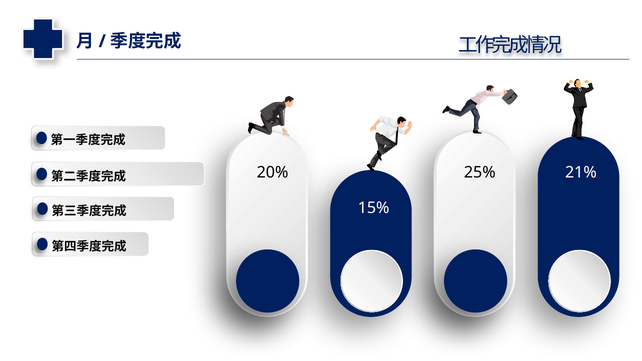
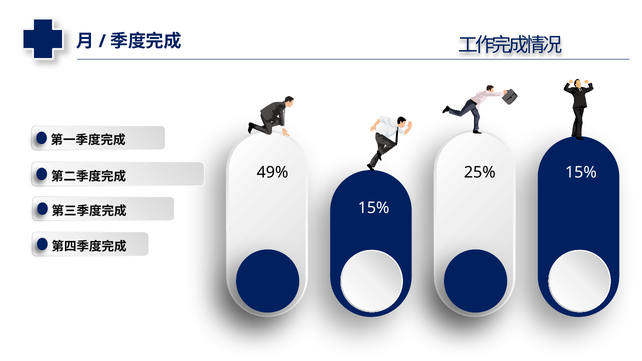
20%: 20% -> 49% (273, 173)
21%: 21% -> 15% (581, 173)
